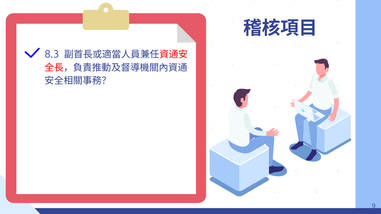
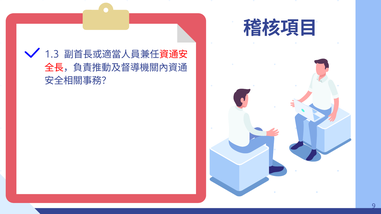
8.3: 8.3 -> 1.3 (52, 54)
